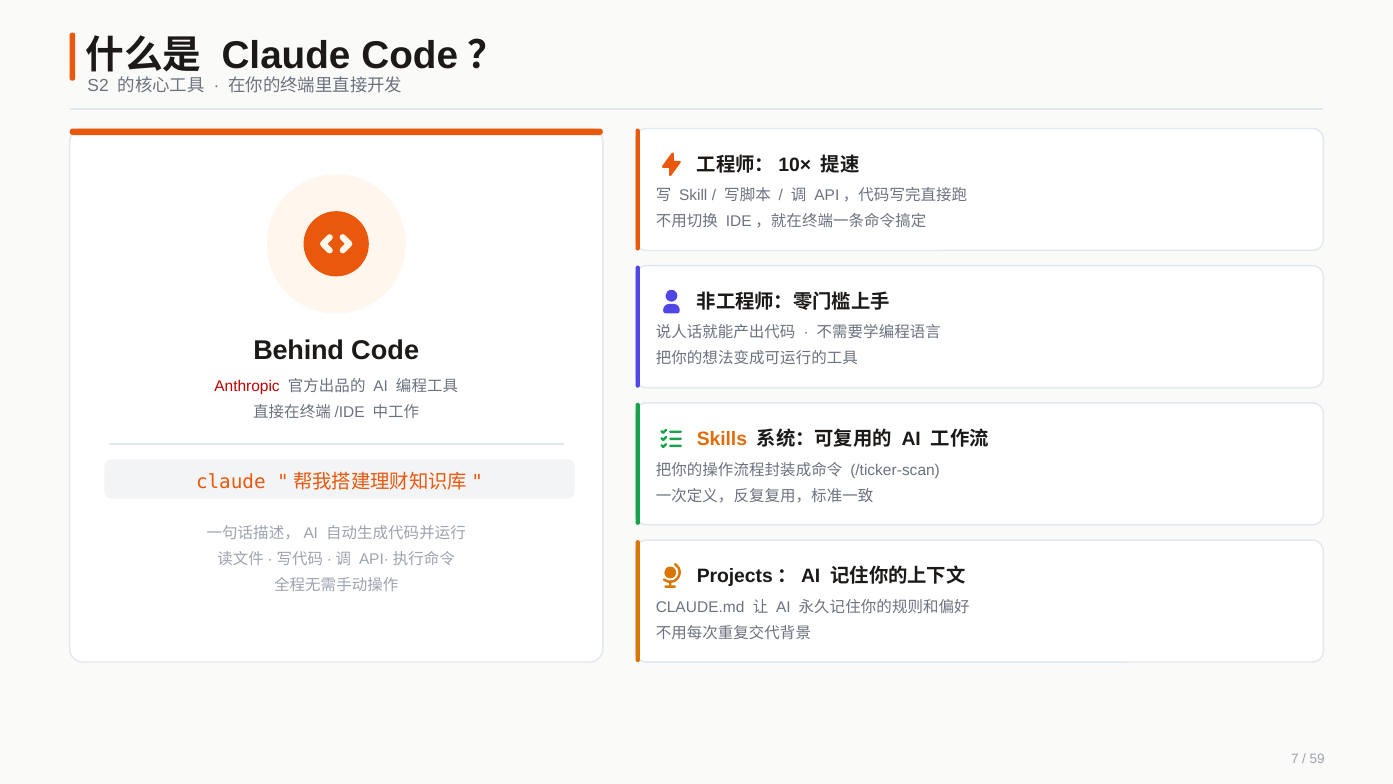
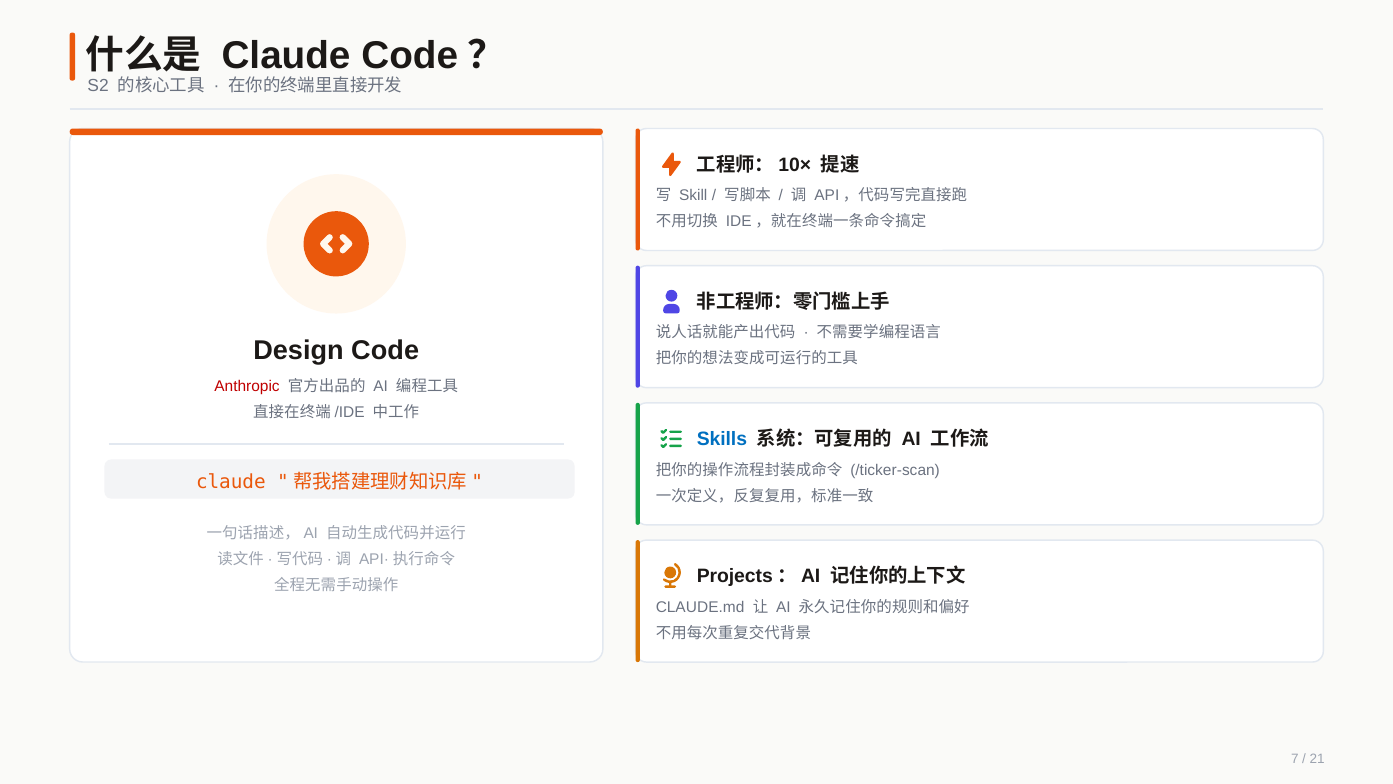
Behind: Behind -> Design (298, 351)
Skills colour: orange -> blue (722, 439)
59: 59 -> 21 (1317, 759)
